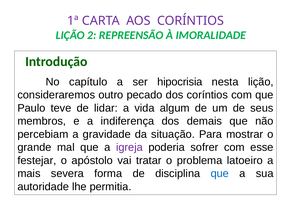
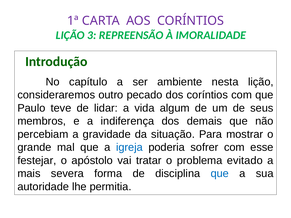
2: 2 -> 3 (92, 35)
hipocrisia: hipocrisia -> ambiente (180, 82)
igreja colour: purple -> blue (129, 148)
latoeiro: latoeiro -> evitado (245, 161)
